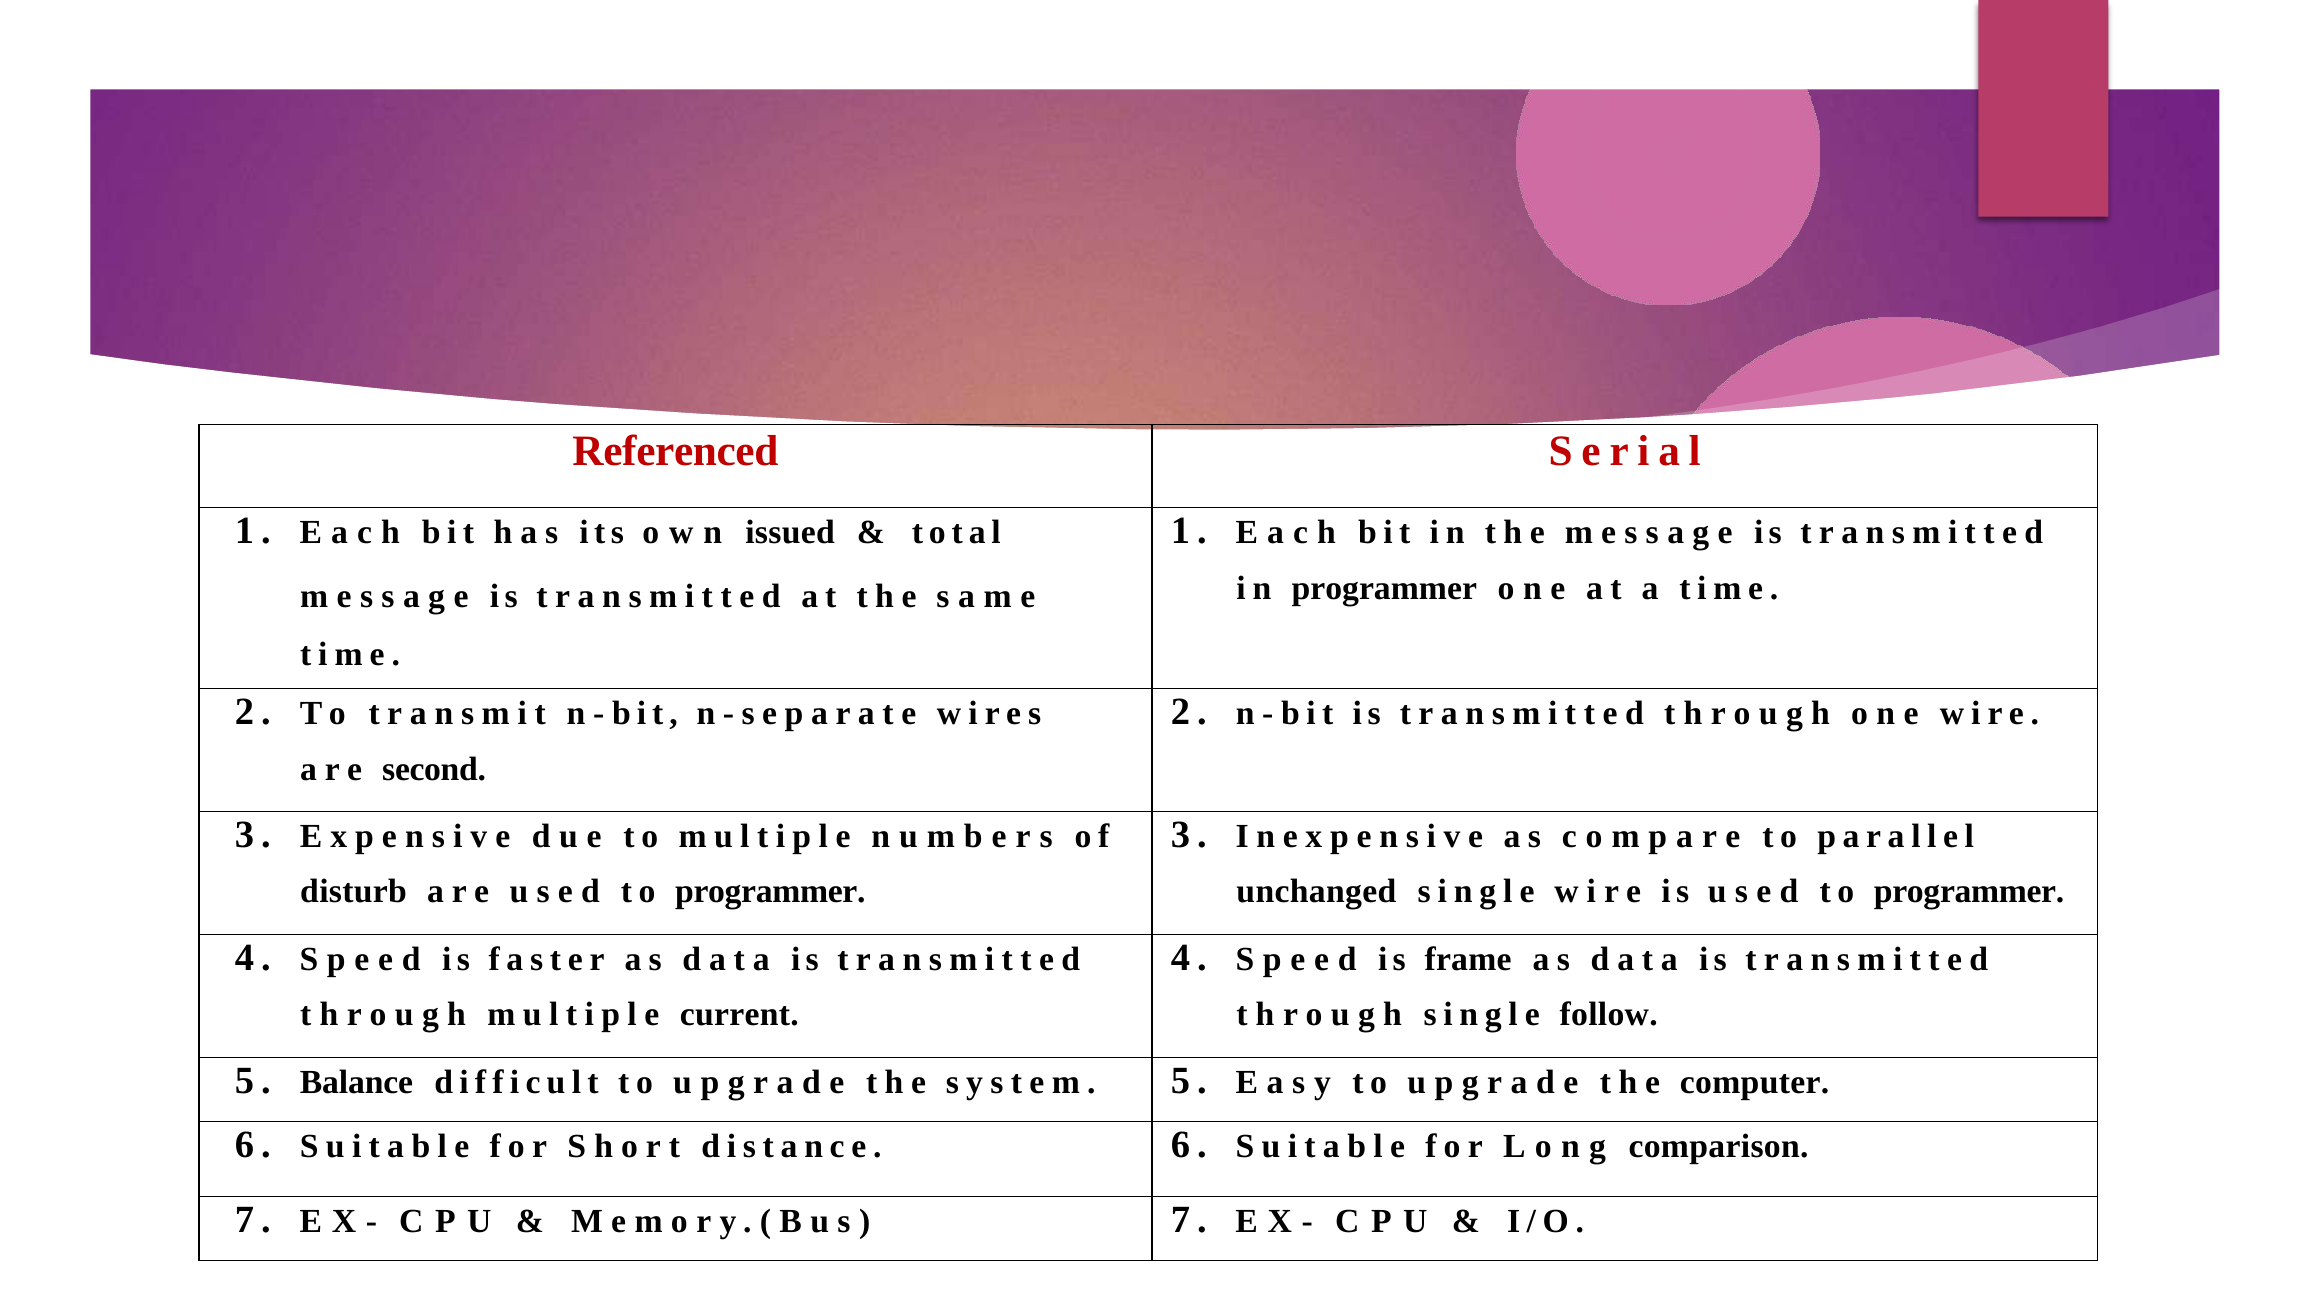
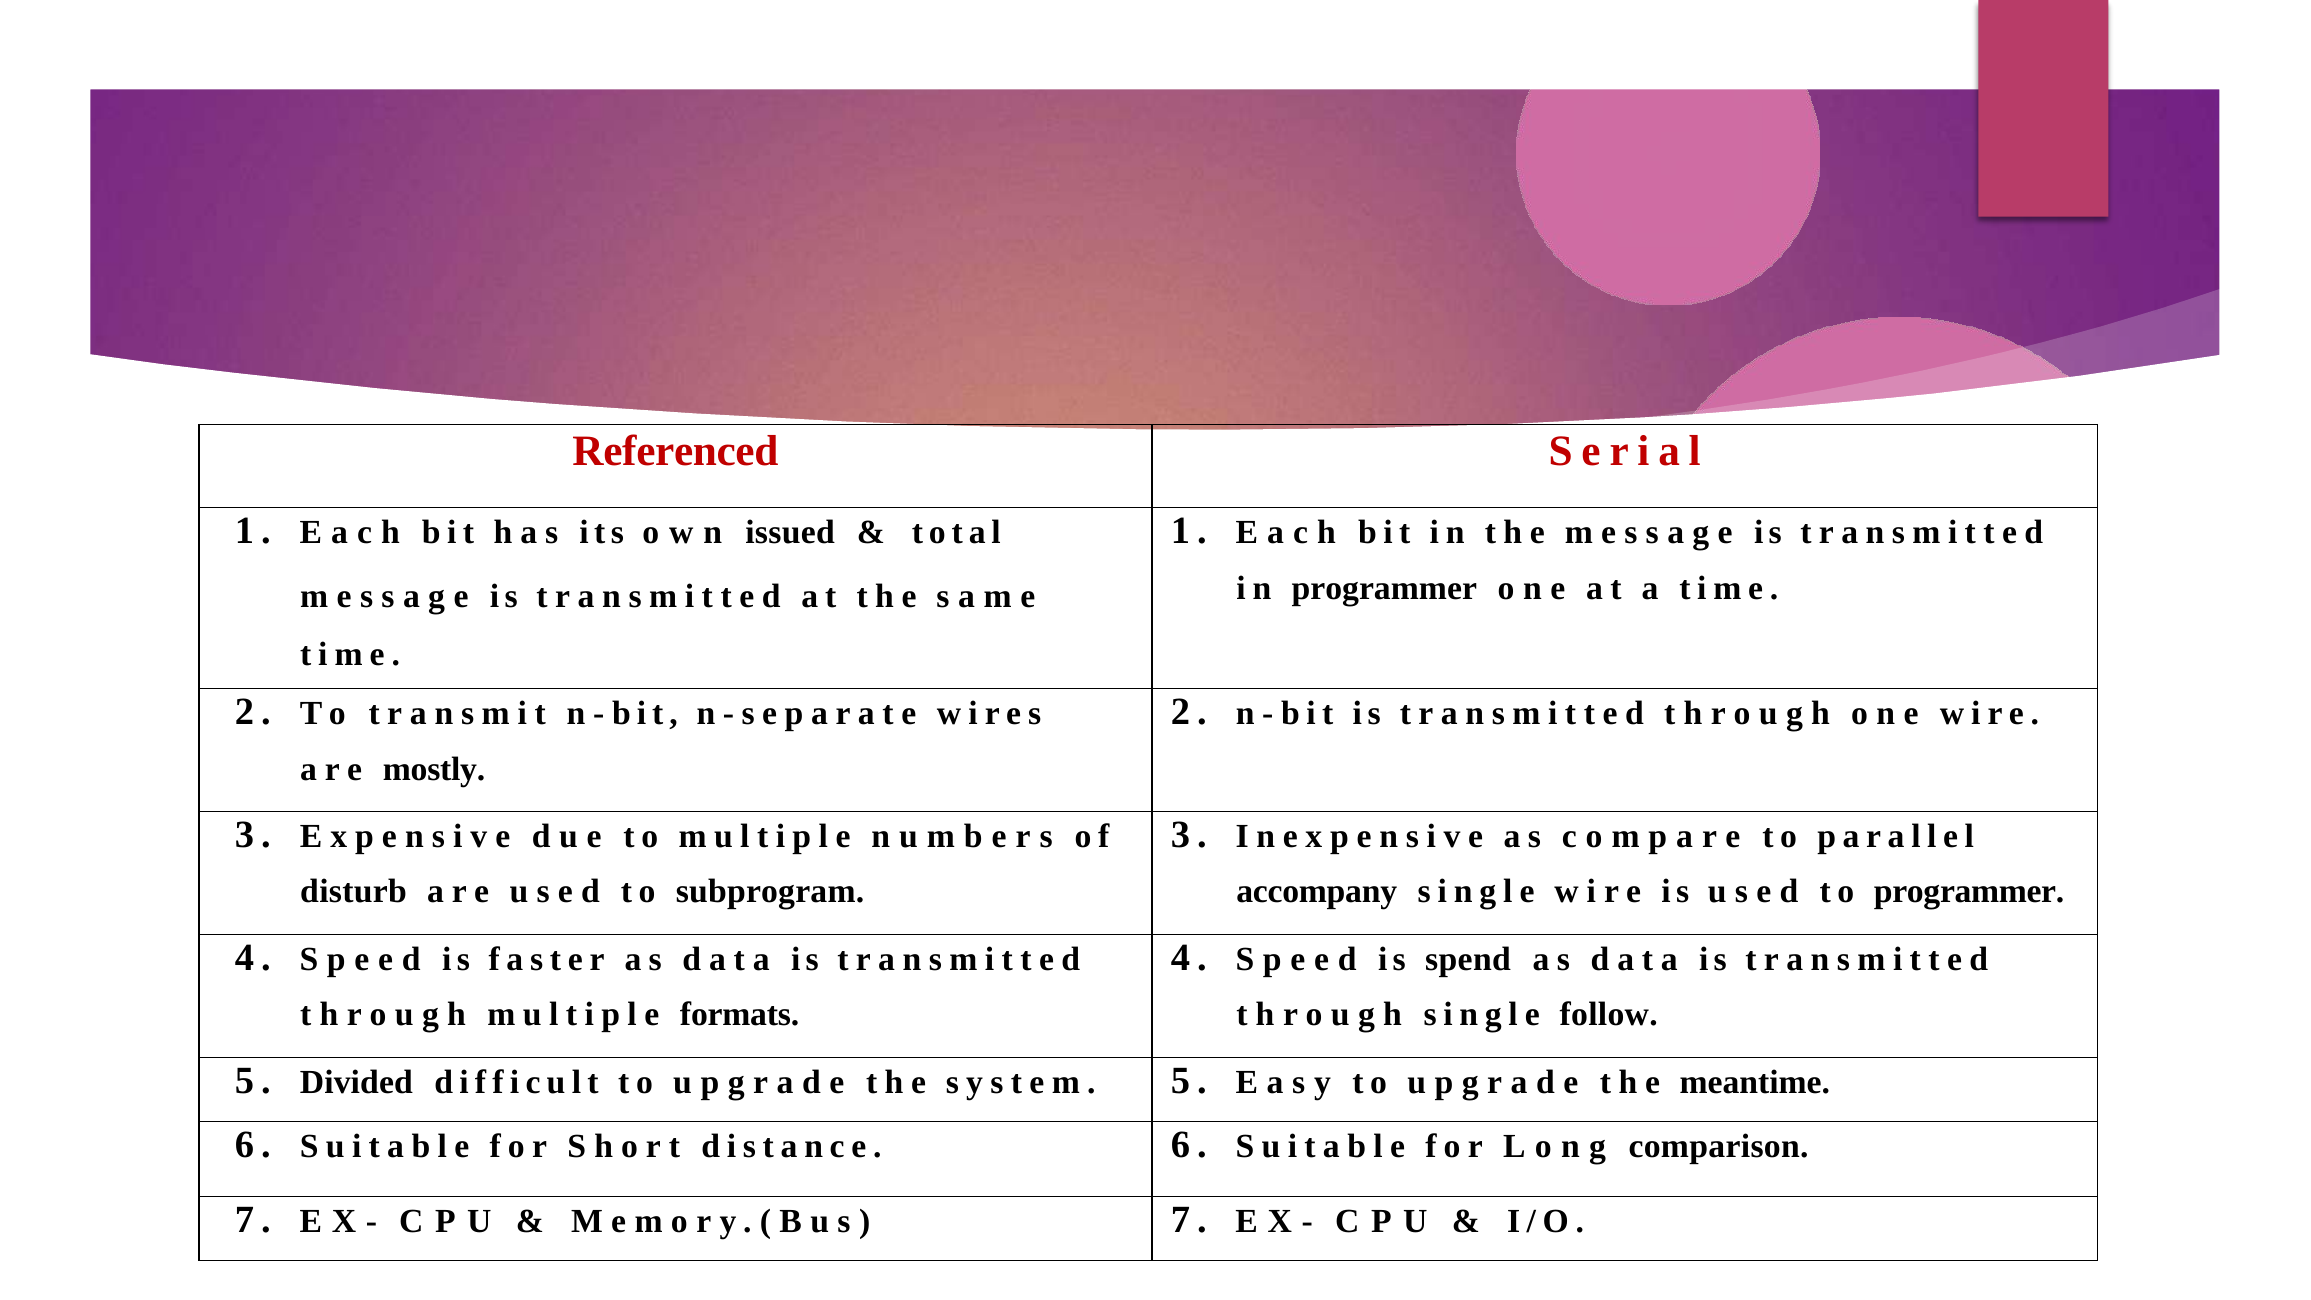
second: second -> mostly (434, 769)
are used to programmer: programmer -> subprogram (770, 892)
unchanged: unchanged -> accompany (1317, 892)
frame: frame -> spend (1468, 959)
current: current -> formats (740, 1015)
Balance: Balance -> Divided (356, 1082)
computer: computer -> meantime (1755, 1082)
